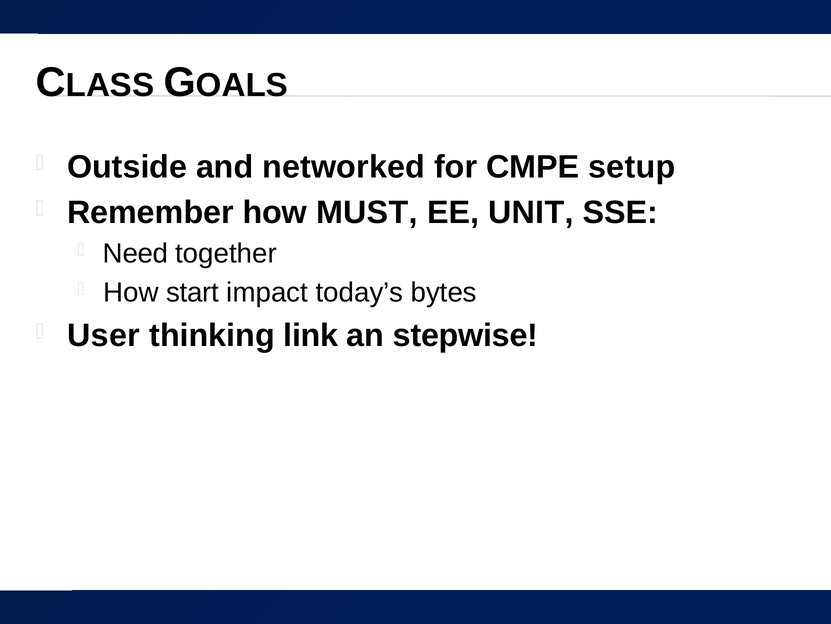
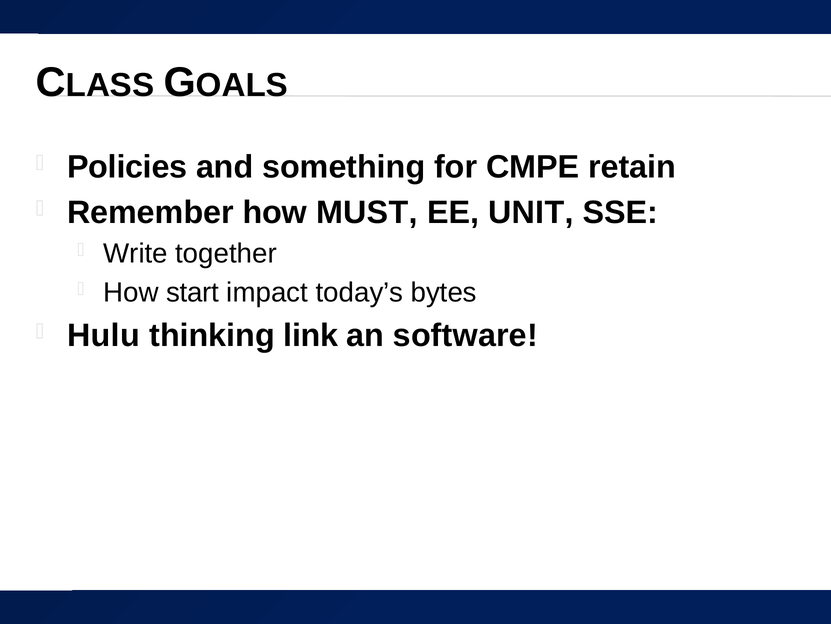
Outside: Outside -> Policies (127, 167)
networked: networked -> something (344, 167)
setup: setup -> retain (632, 167)
Need: Need -> Write (135, 254)
User: User -> Hulu (104, 335)
stepwise: stepwise -> software (465, 335)
